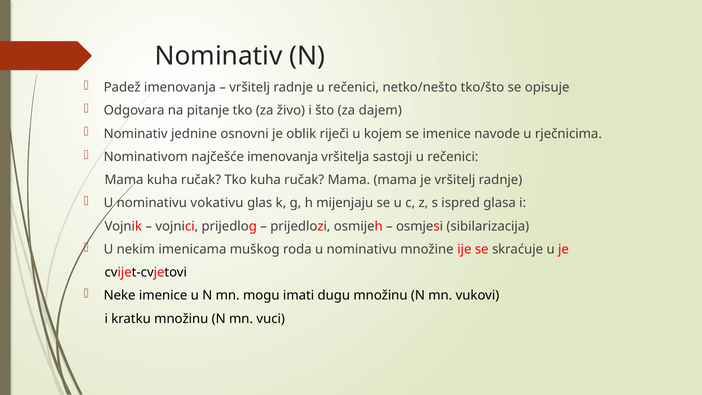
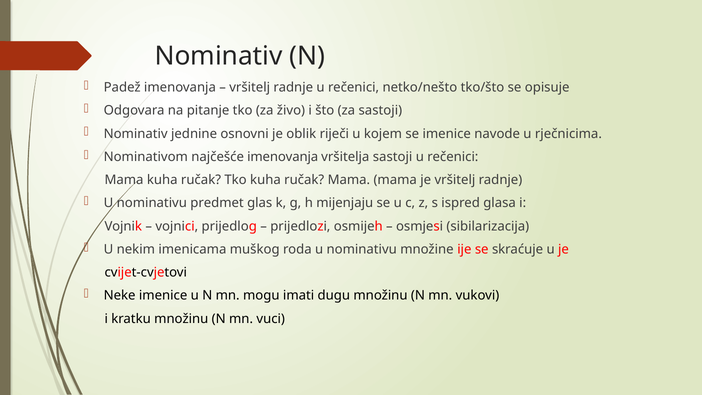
za dajem: dajem -> sastoji (380, 111)
vokativu: vokativu -> predmet (217, 203)
